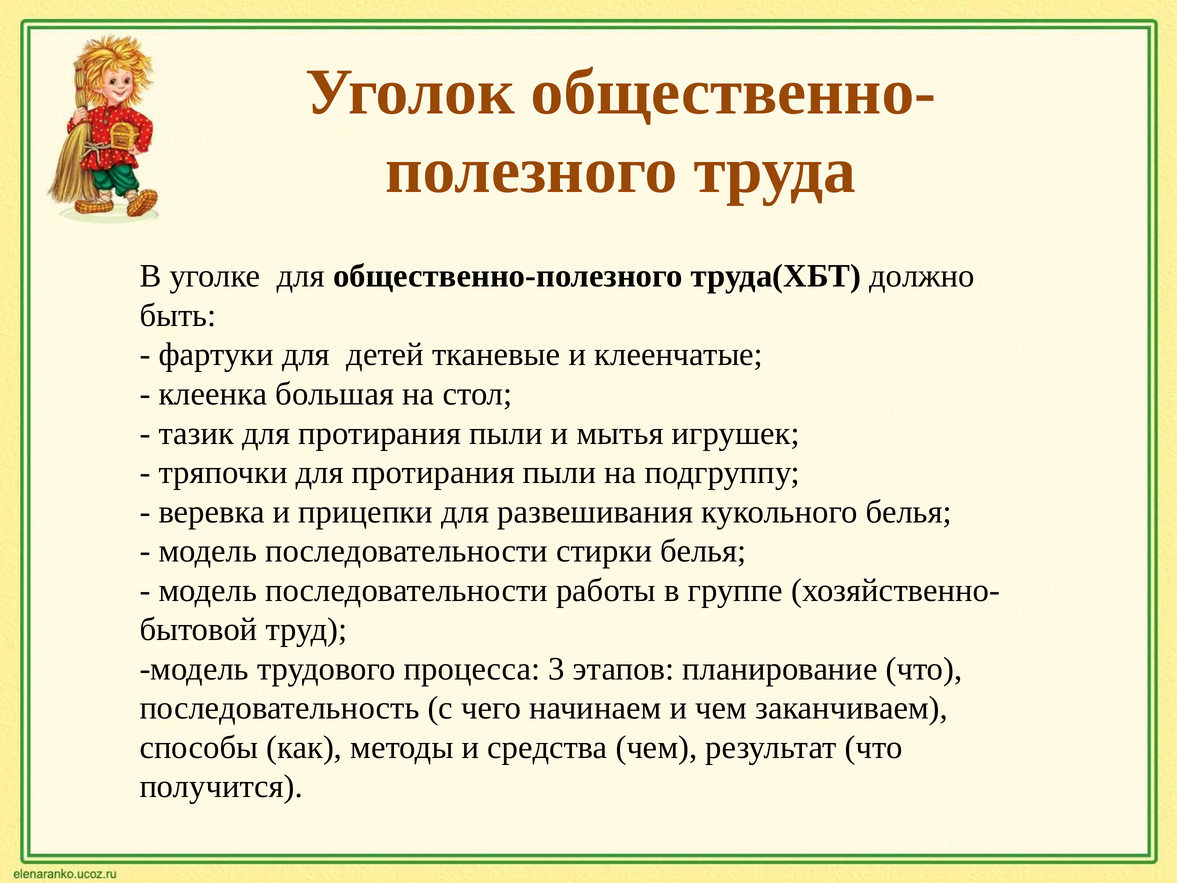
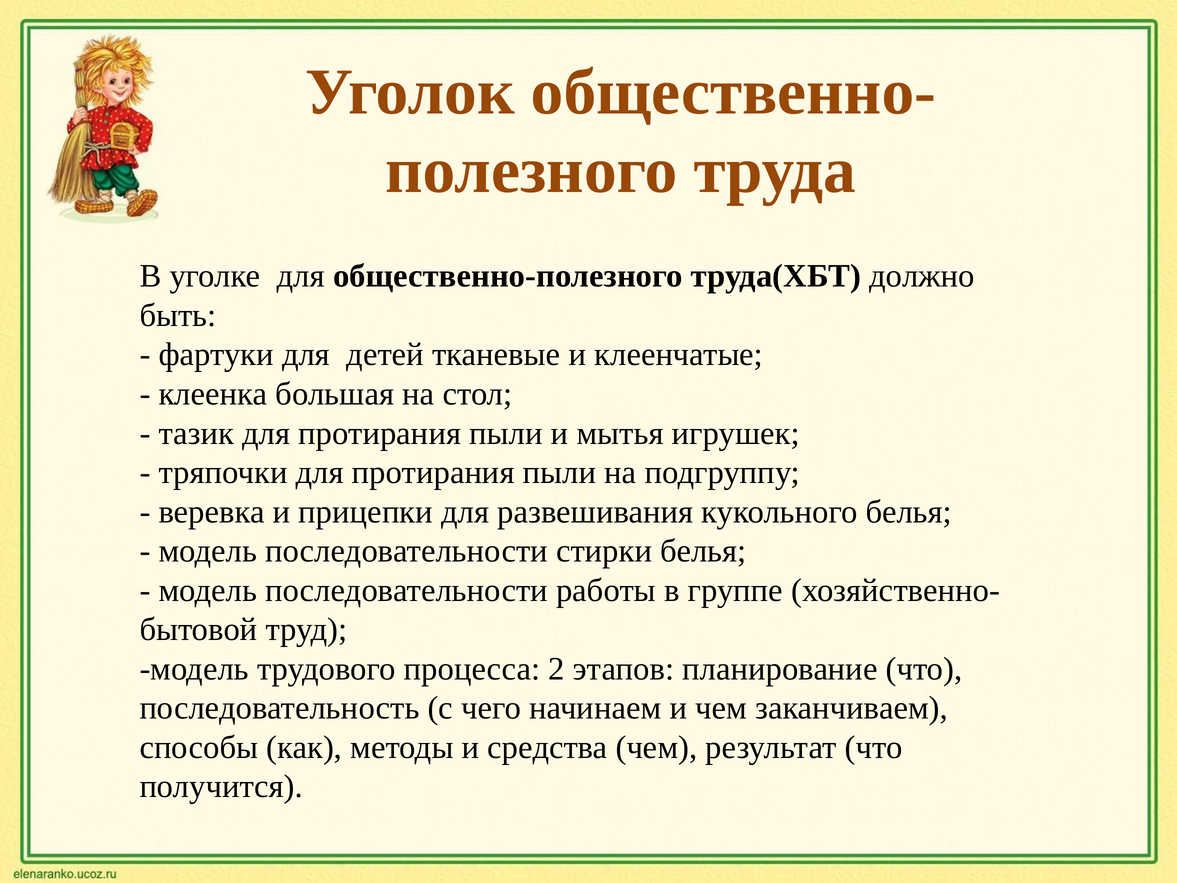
3: 3 -> 2 (556, 669)
